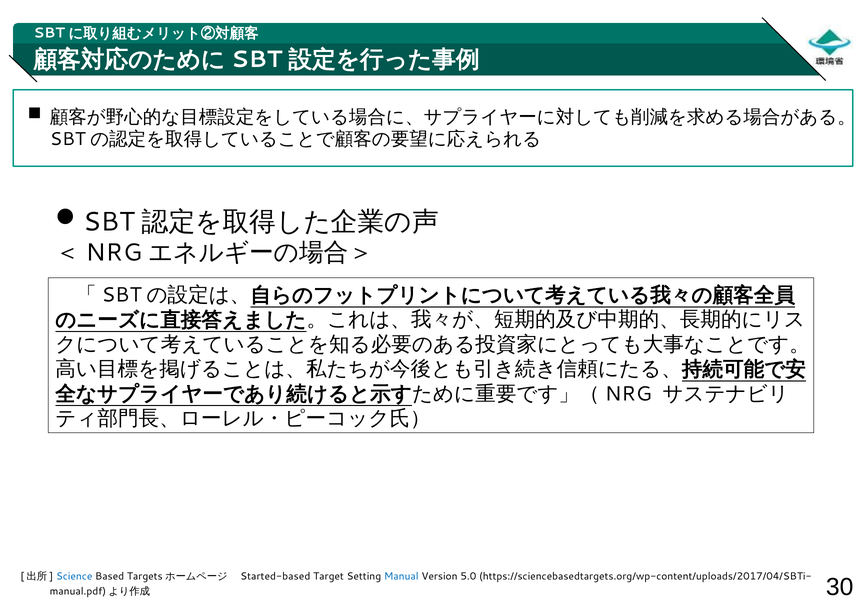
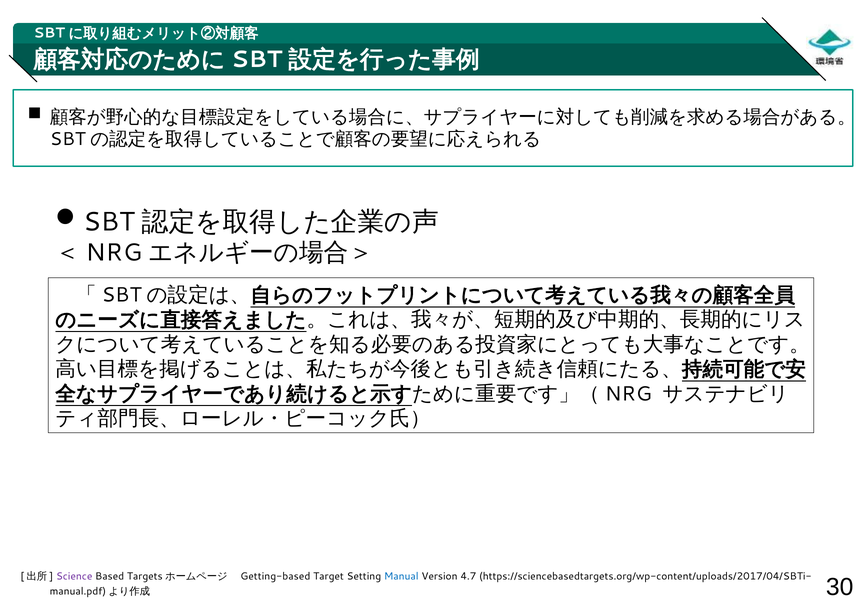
Science colour: blue -> purple (74, 577)
Started-based: Started-based -> Getting-based (275, 577)
5.0: 5.0 -> 4.7 (468, 577)
